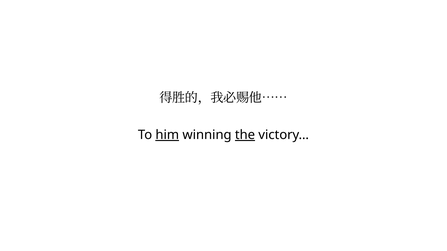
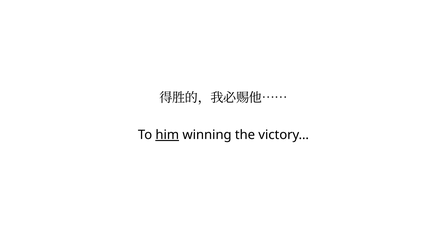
the underline: present -> none (245, 135)
